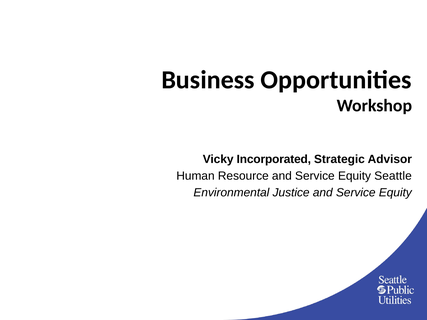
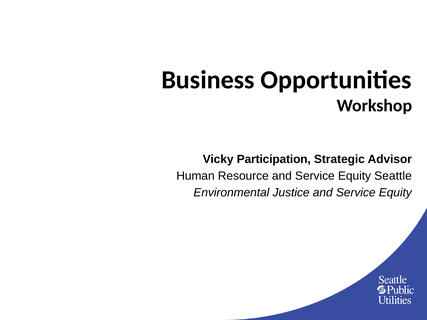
Incorporated: Incorporated -> Participation (274, 160)
